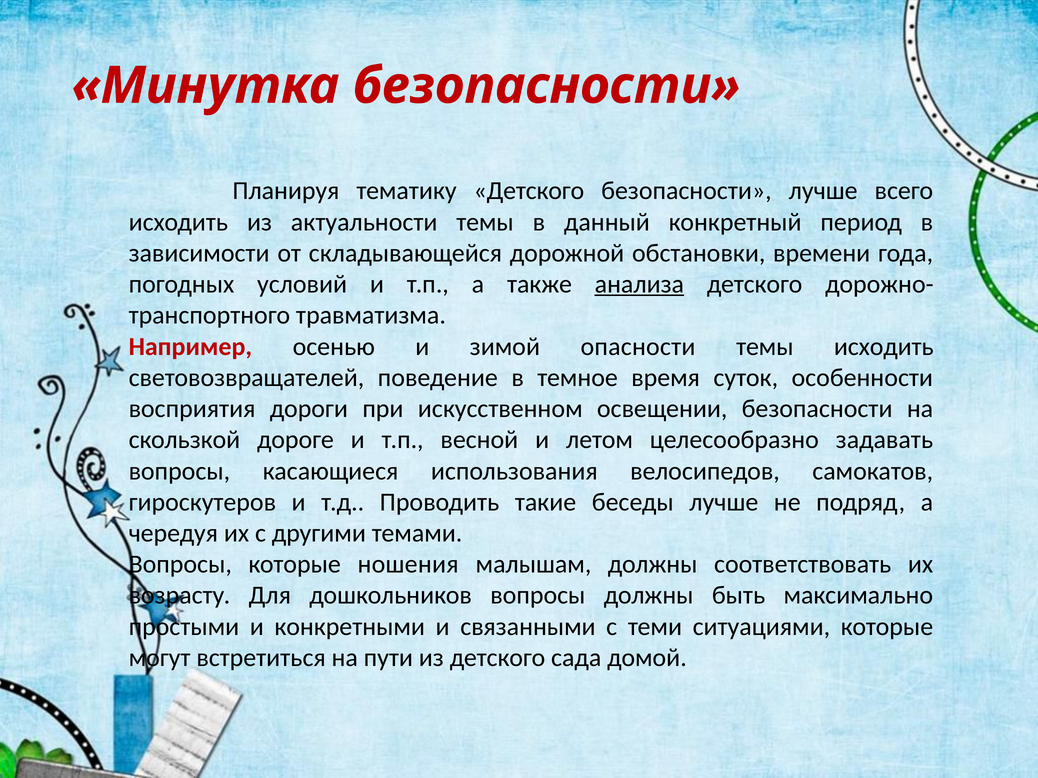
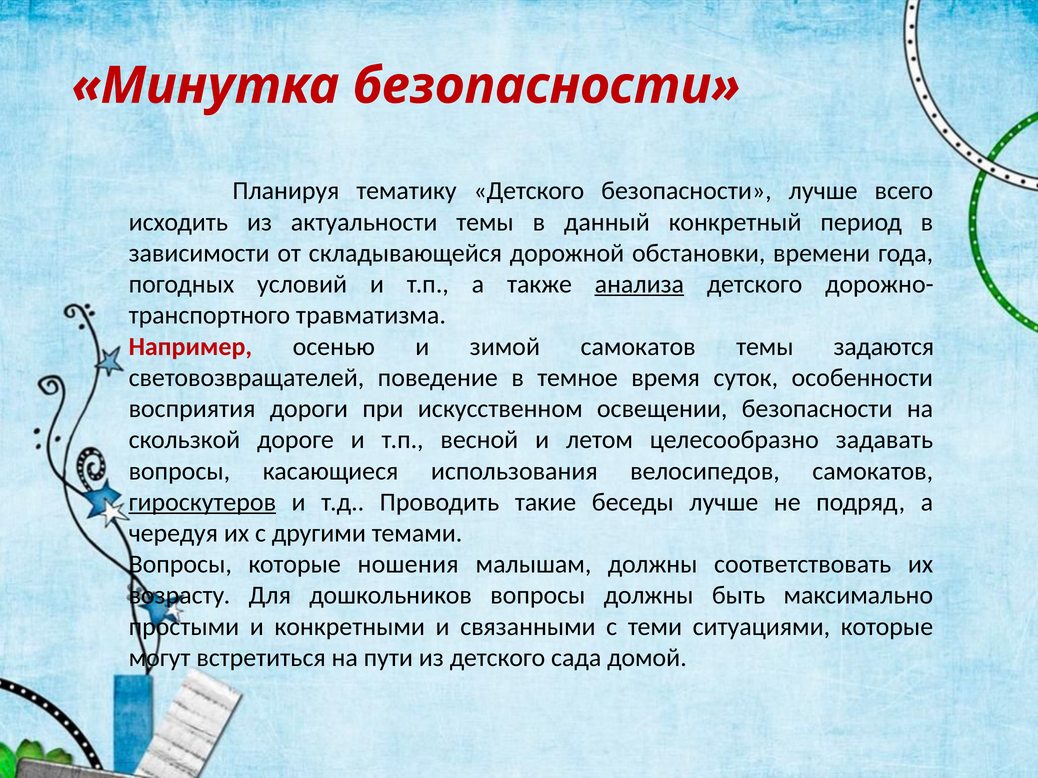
зимой опасности: опасности -> самокатов (638, 347)
темы исходить: исходить -> задаются (884, 347)
гироскутеров underline: none -> present (202, 502)
